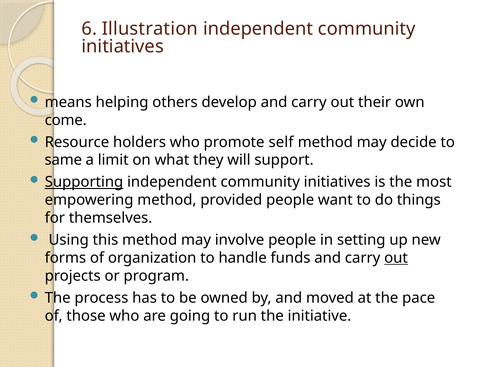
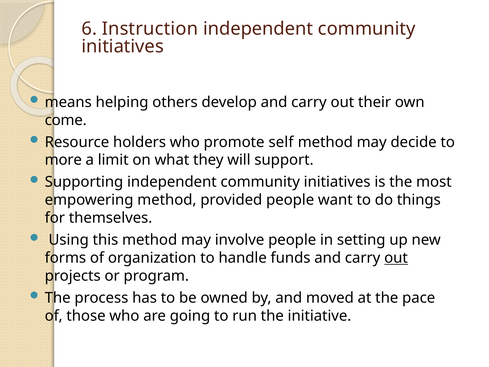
Illustration: Illustration -> Instruction (150, 29)
same: same -> more (63, 160)
Supporting underline: present -> none (84, 182)
